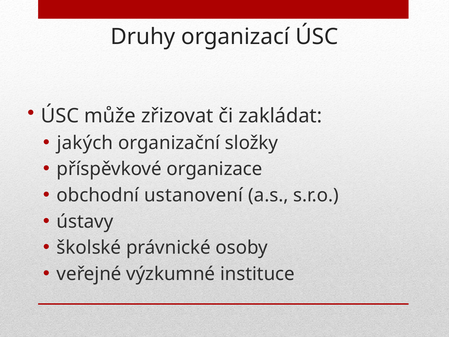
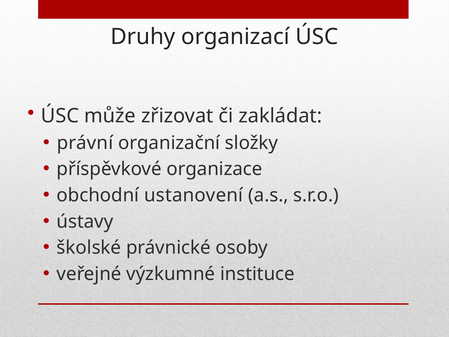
jakých: jakých -> právní (85, 143)
